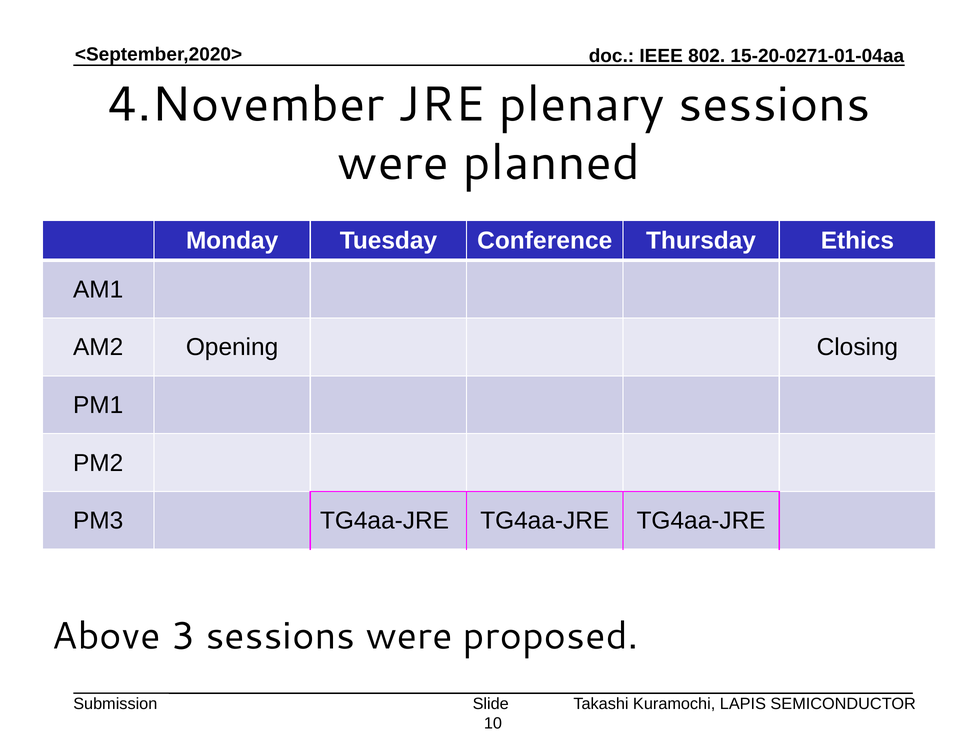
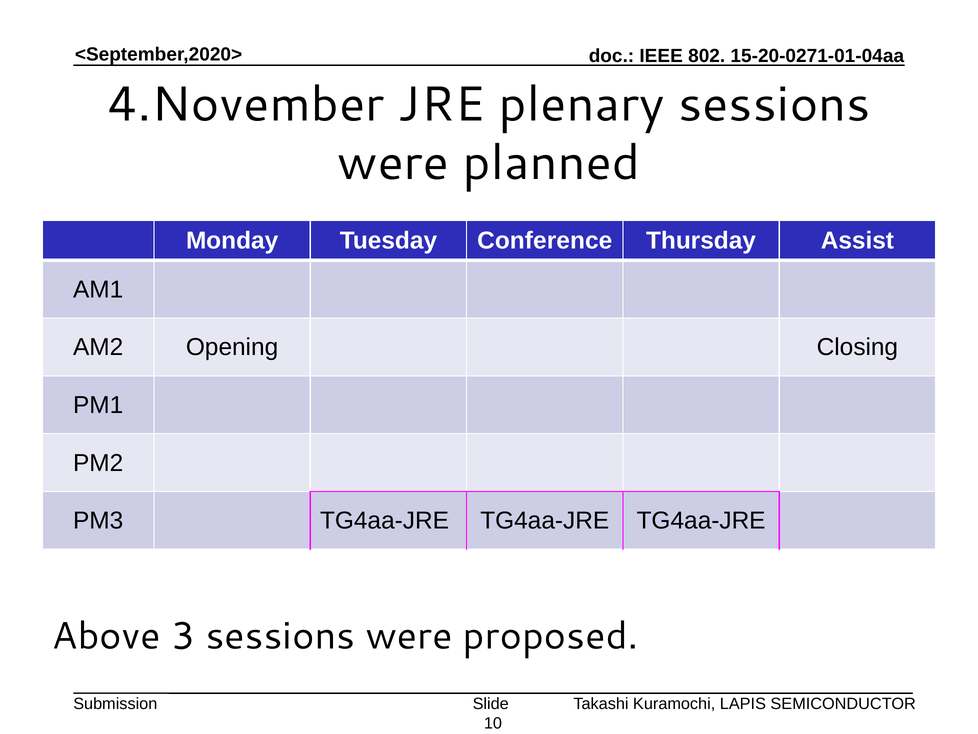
Ethics: Ethics -> Assist (857, 241)
